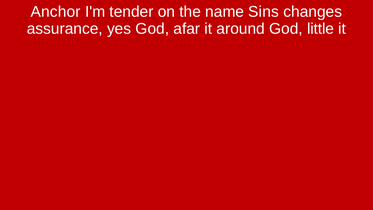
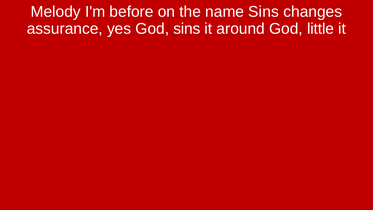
Anchor: Anchor -> Melody (56, 12)
tender: tender -> before (131, 12)
God afar: afar -> sins (187, 29)
